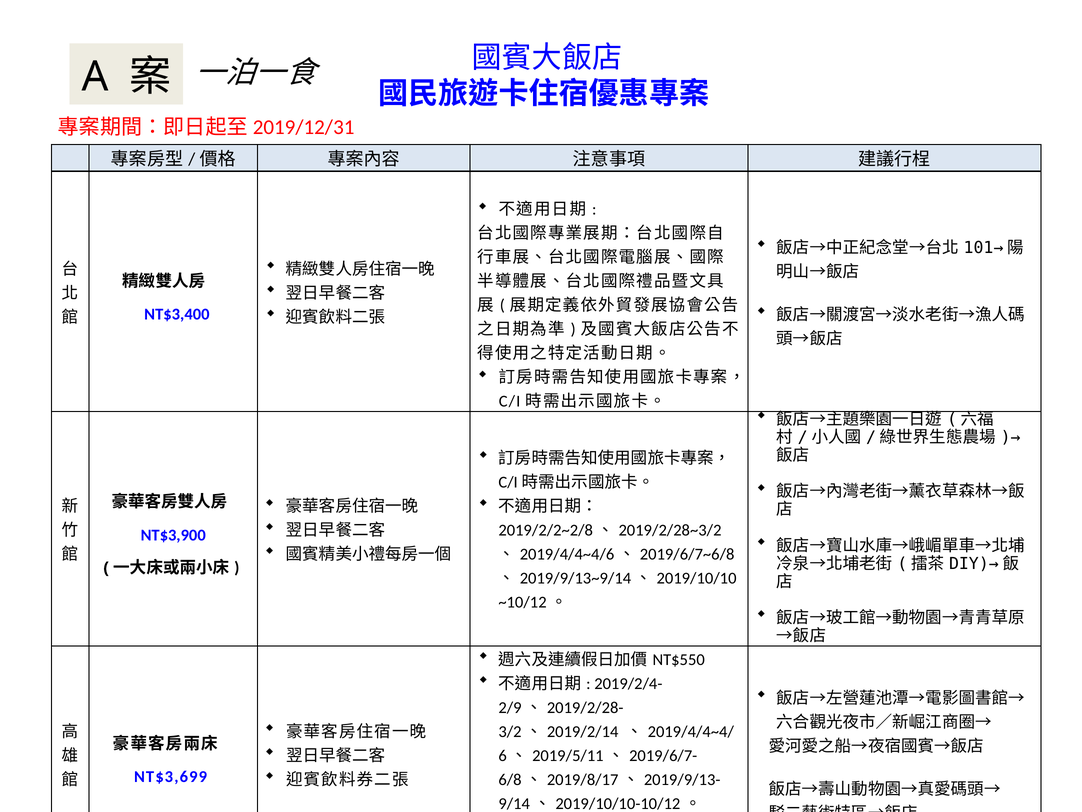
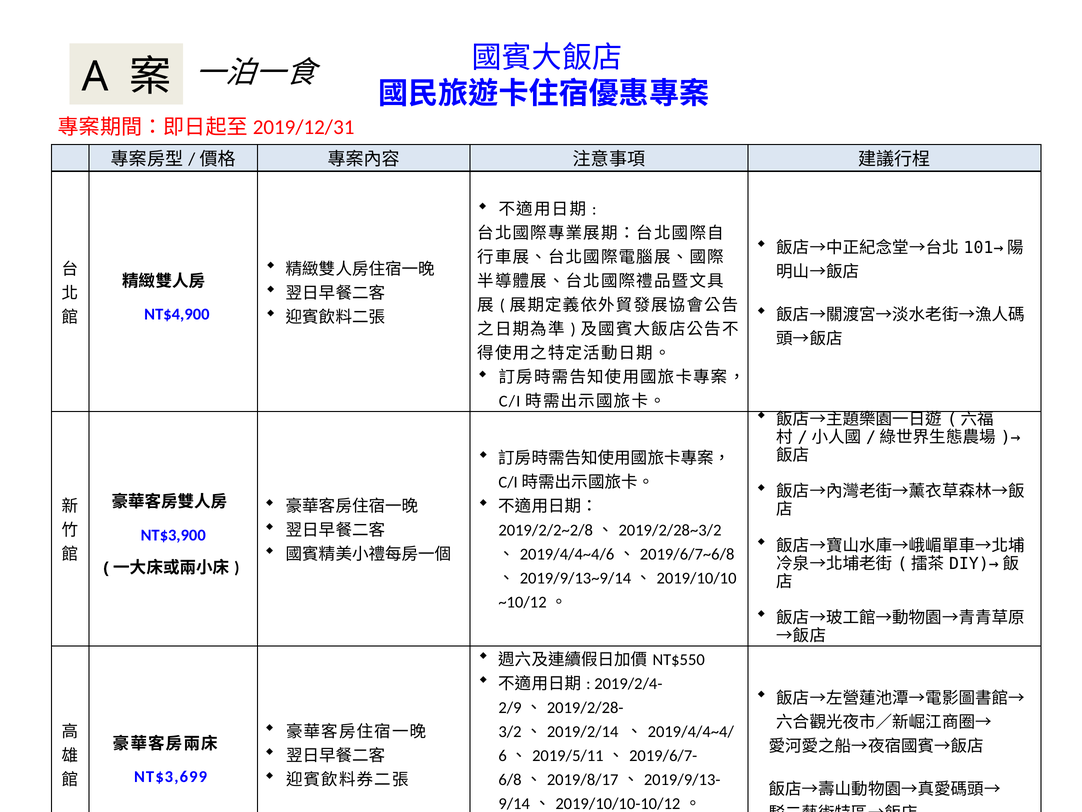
NT$3,400: NT$3,400 -> NT$4,900 (177, 314)
